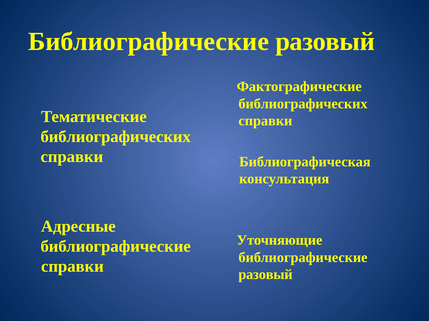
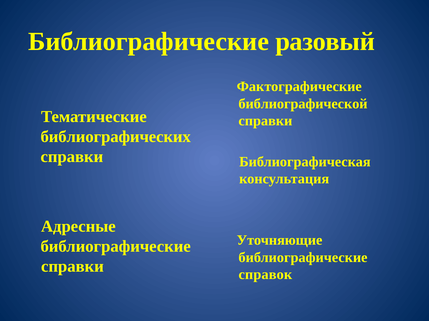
библиографических: библиографических -> библиографической (303, 104)
разовый: разовый -> справок (265, 275)
